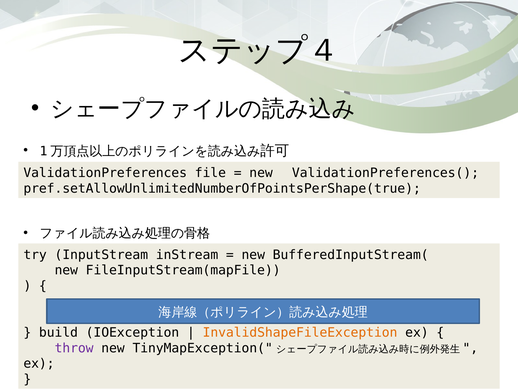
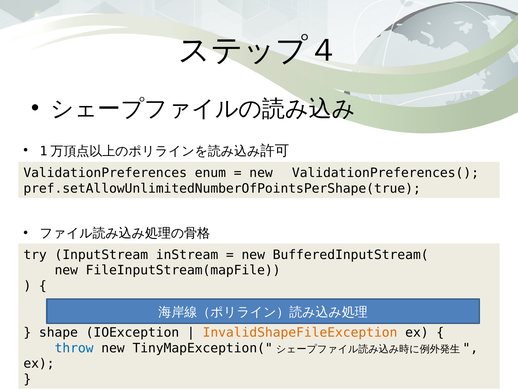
file: file -> enum (210, 173)
build: build -> shape (58, 332)
throw colour: purple -> blue (74, 348)
